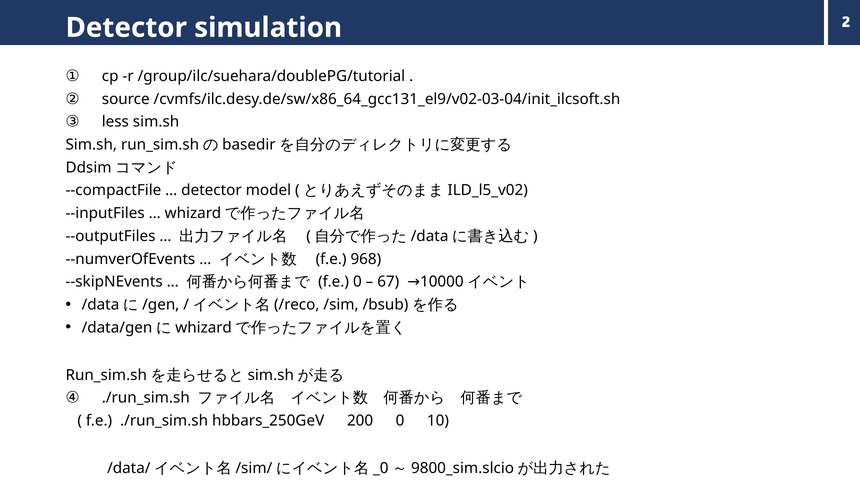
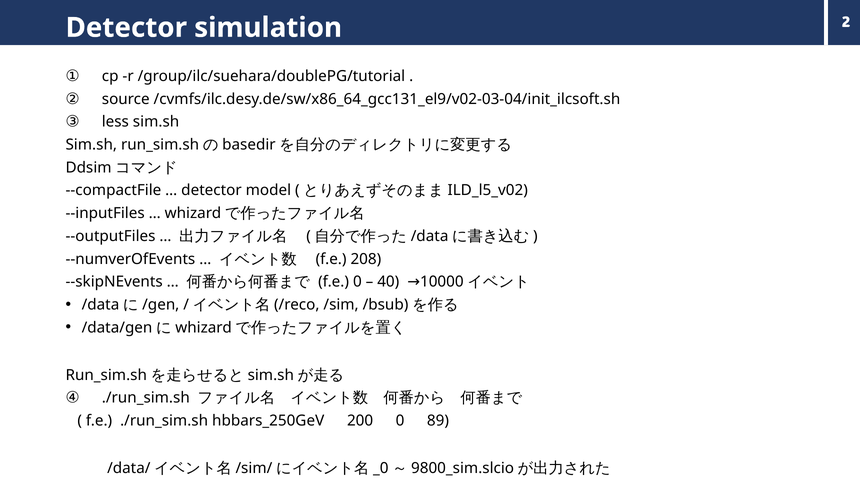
968: 968 -> 208 (366, 259)
67: 67 -> 40 (388, 282)
10: 10 -> 89 (438, 421)
